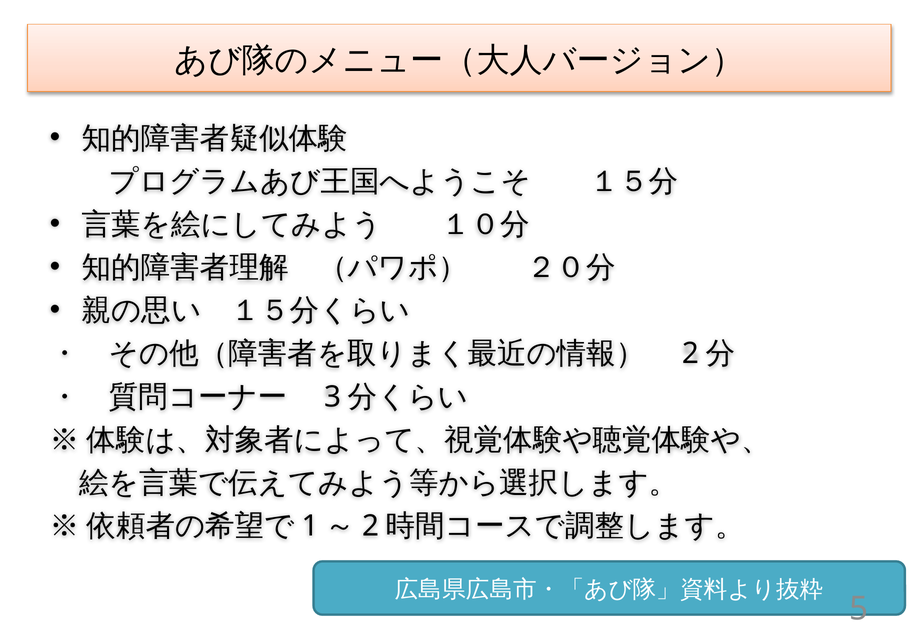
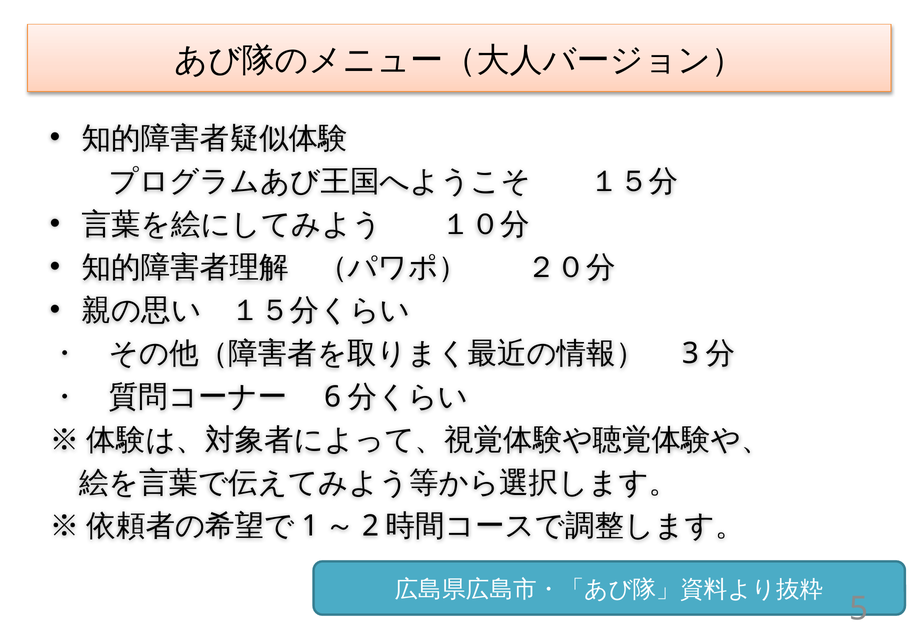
2: 2 -> 3 (690, 354)
3: 3 -> 6 (332, 397)
